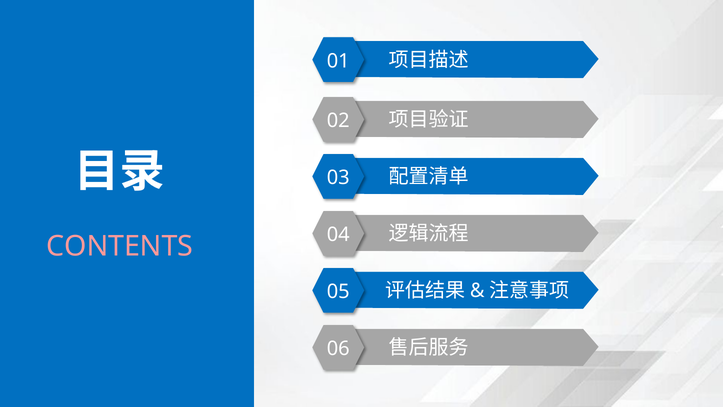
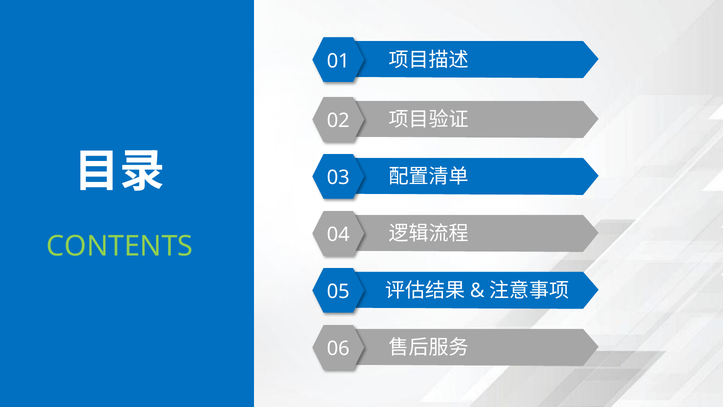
CONTENTS colour: pink -> light green (120, 246)
